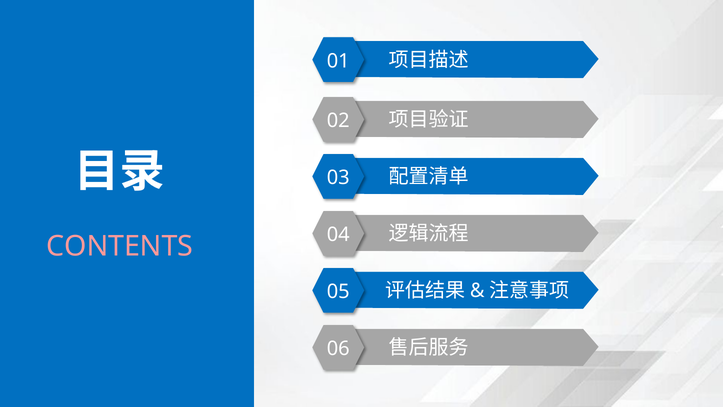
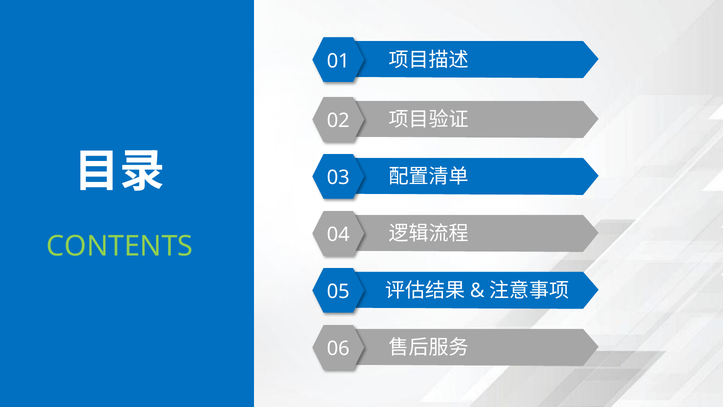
CONTENTS colour: pink -> light green (120, 246)
